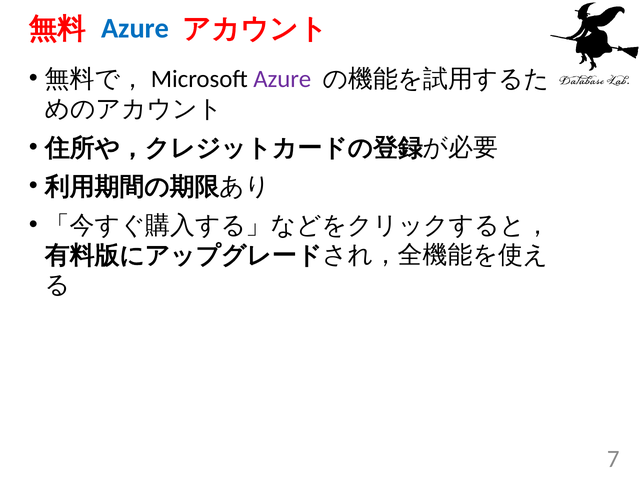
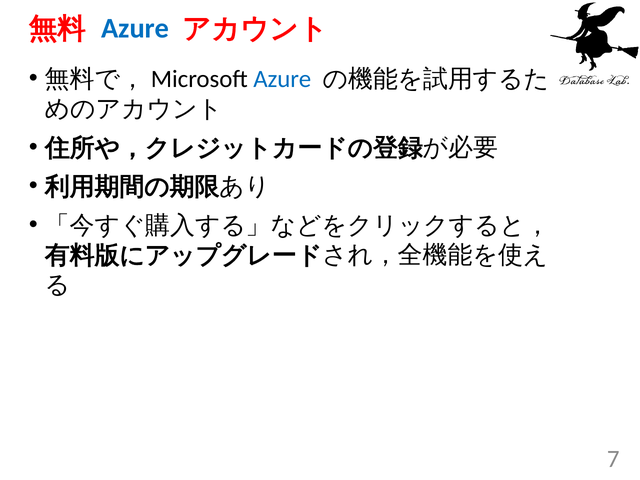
Azure colour: purple -> blue (282, 79)
